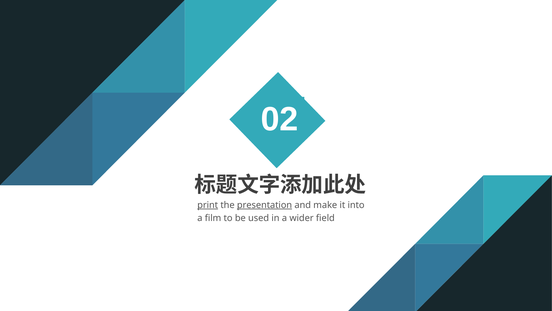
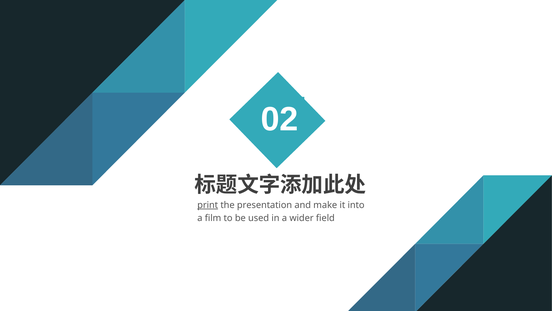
presentation underline: present -> none (265, 205)
